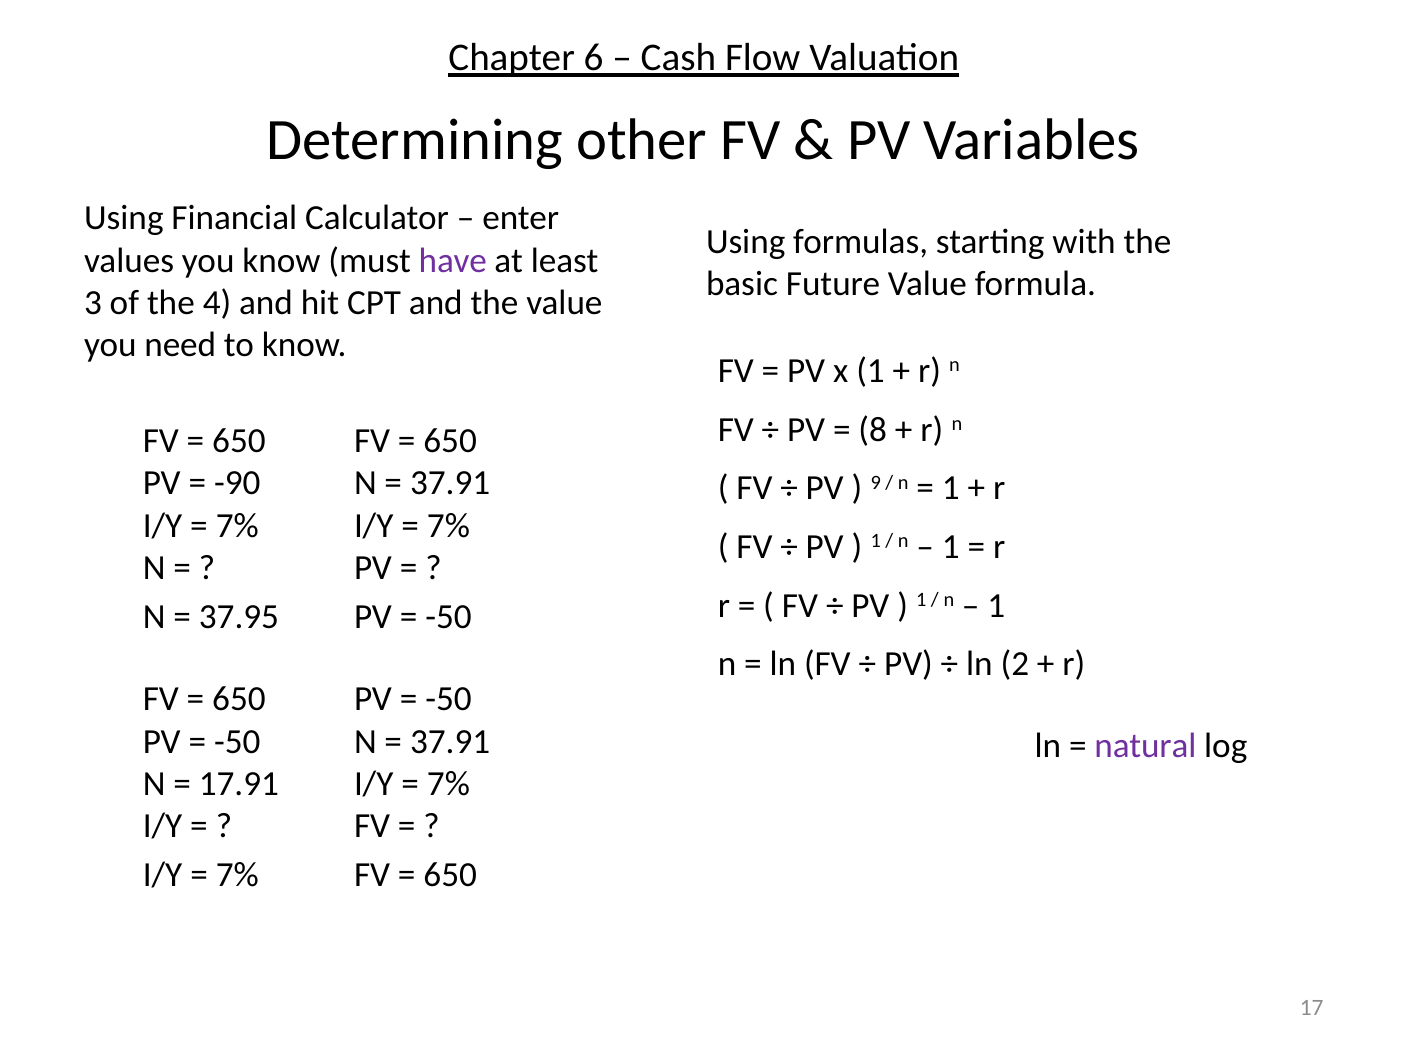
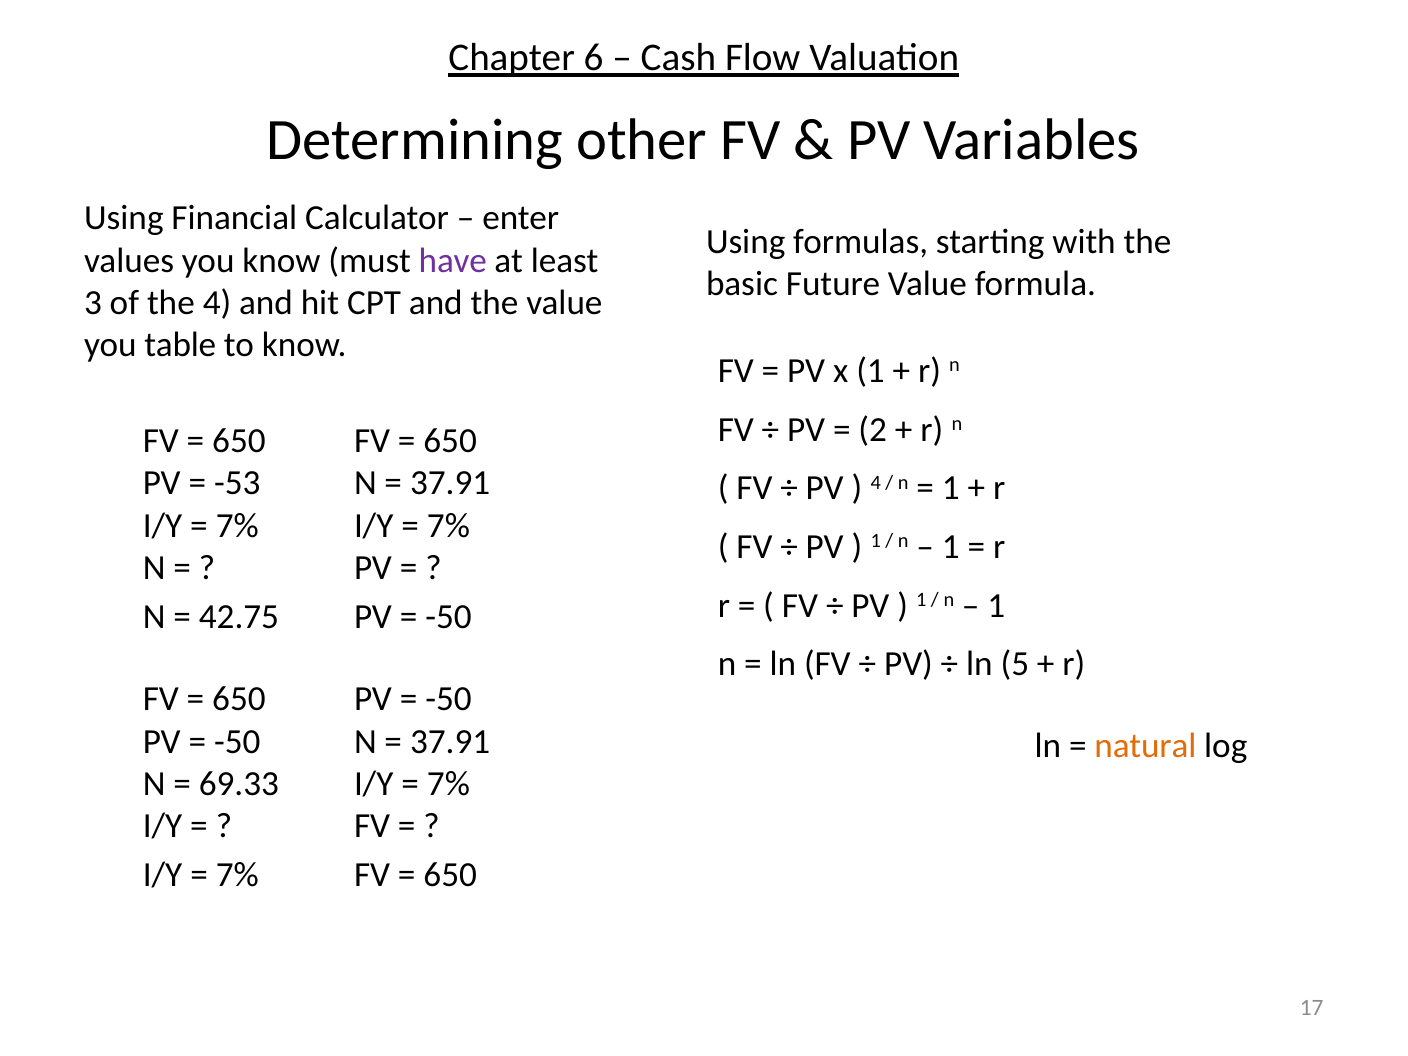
need: need -> table (180, 345)
8: 8 -> 2 (873, 429)
-90: -90 -> -53 (237, 483)
9: 9 -> 4 (876, 482)
37.95: 37.95 -> 42.75 (239, 617)
2: 2 -> 5 (1015, 664)
natural colour: purple -> orange (1145, 746)
17.91: 17.91 -> 69.33 (239, 784)
